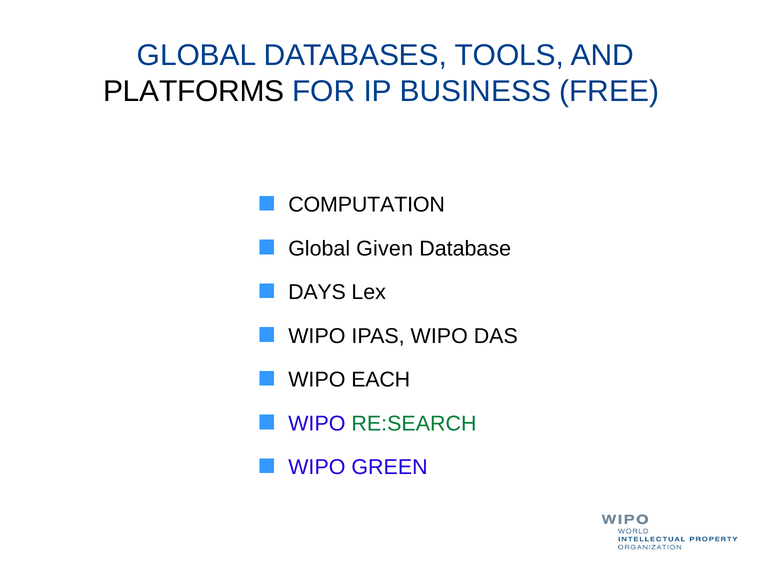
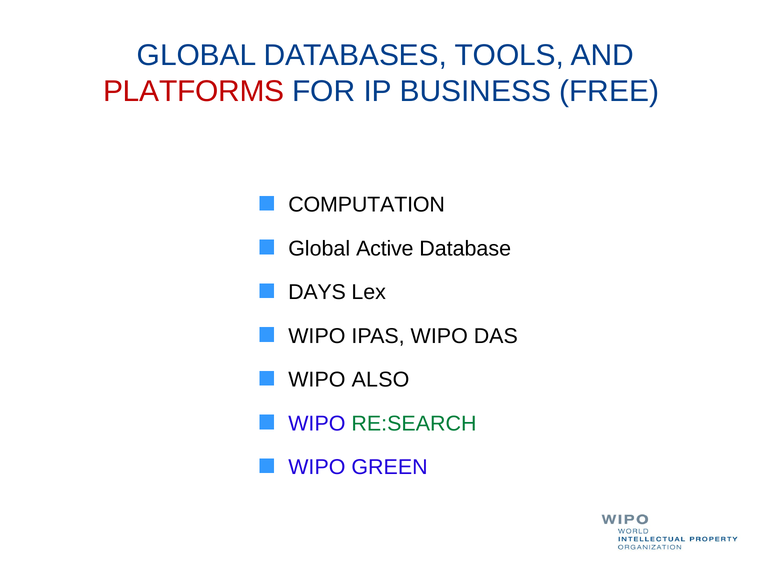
PLATFORMS colour: black -> red (194, 91)
Given: Given -> Active (385, 249)
EACH: EACH -> ALSO (381, 380)
